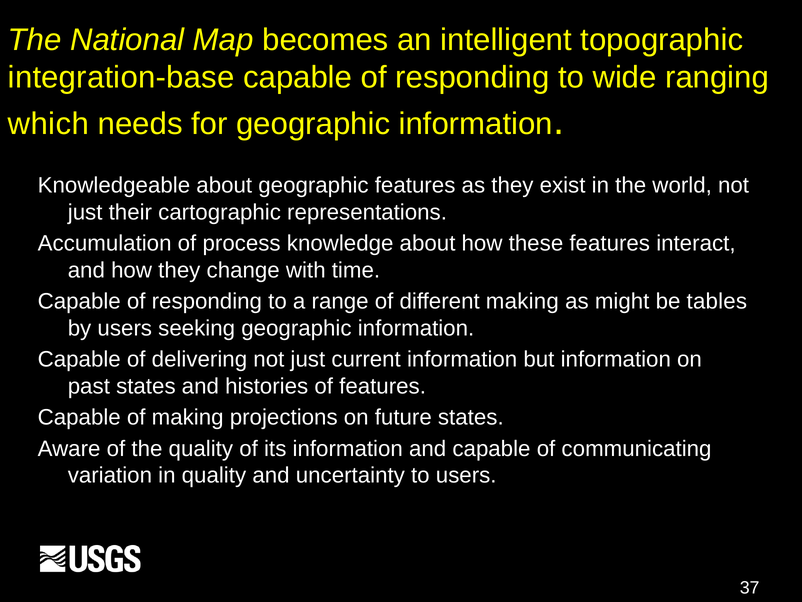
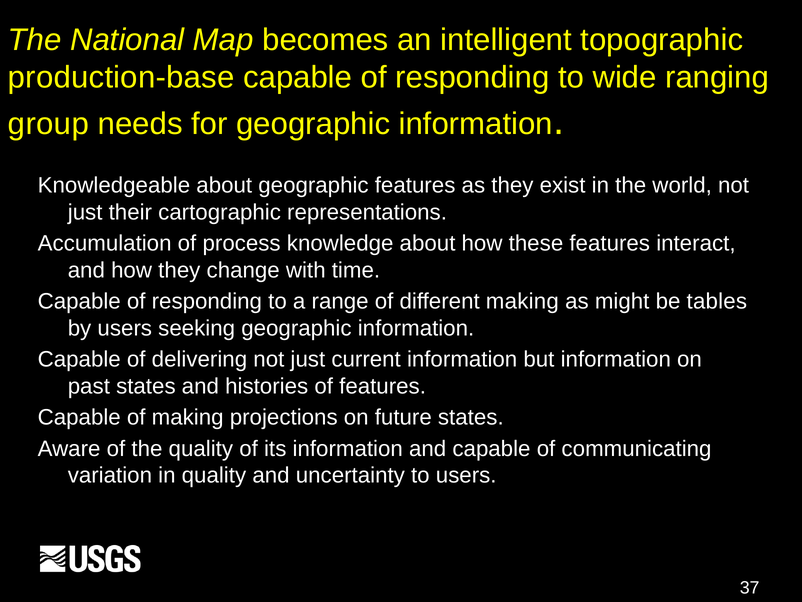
integration-base: integration-base -> production-base (121, 77)
which: which -> group (48, 124)
